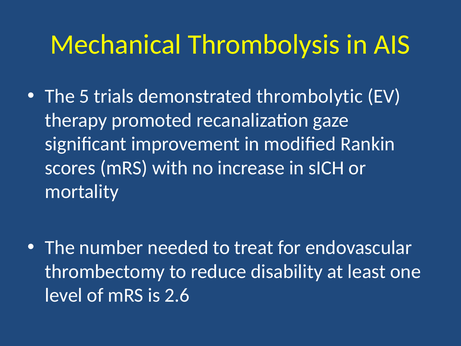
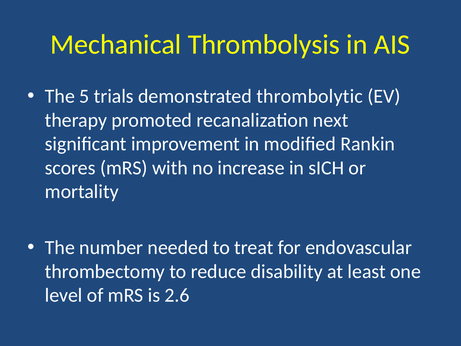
gaze: gaze -> next (331, 120)
